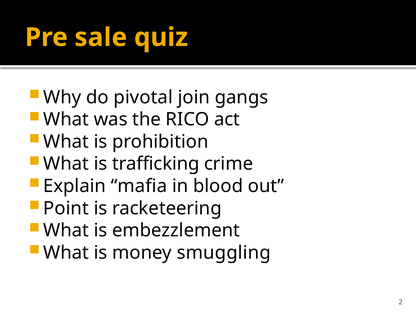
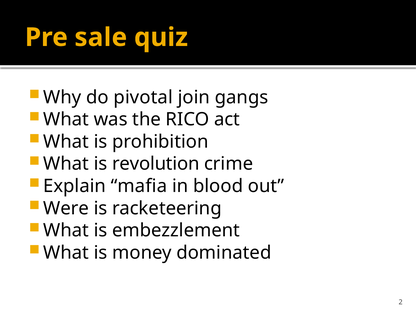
trafficking: trafficking -> revolution (156, 164)
Point: Point -> Were (66, 208)
smuggling: smuggling -> dominated (224, 253)
